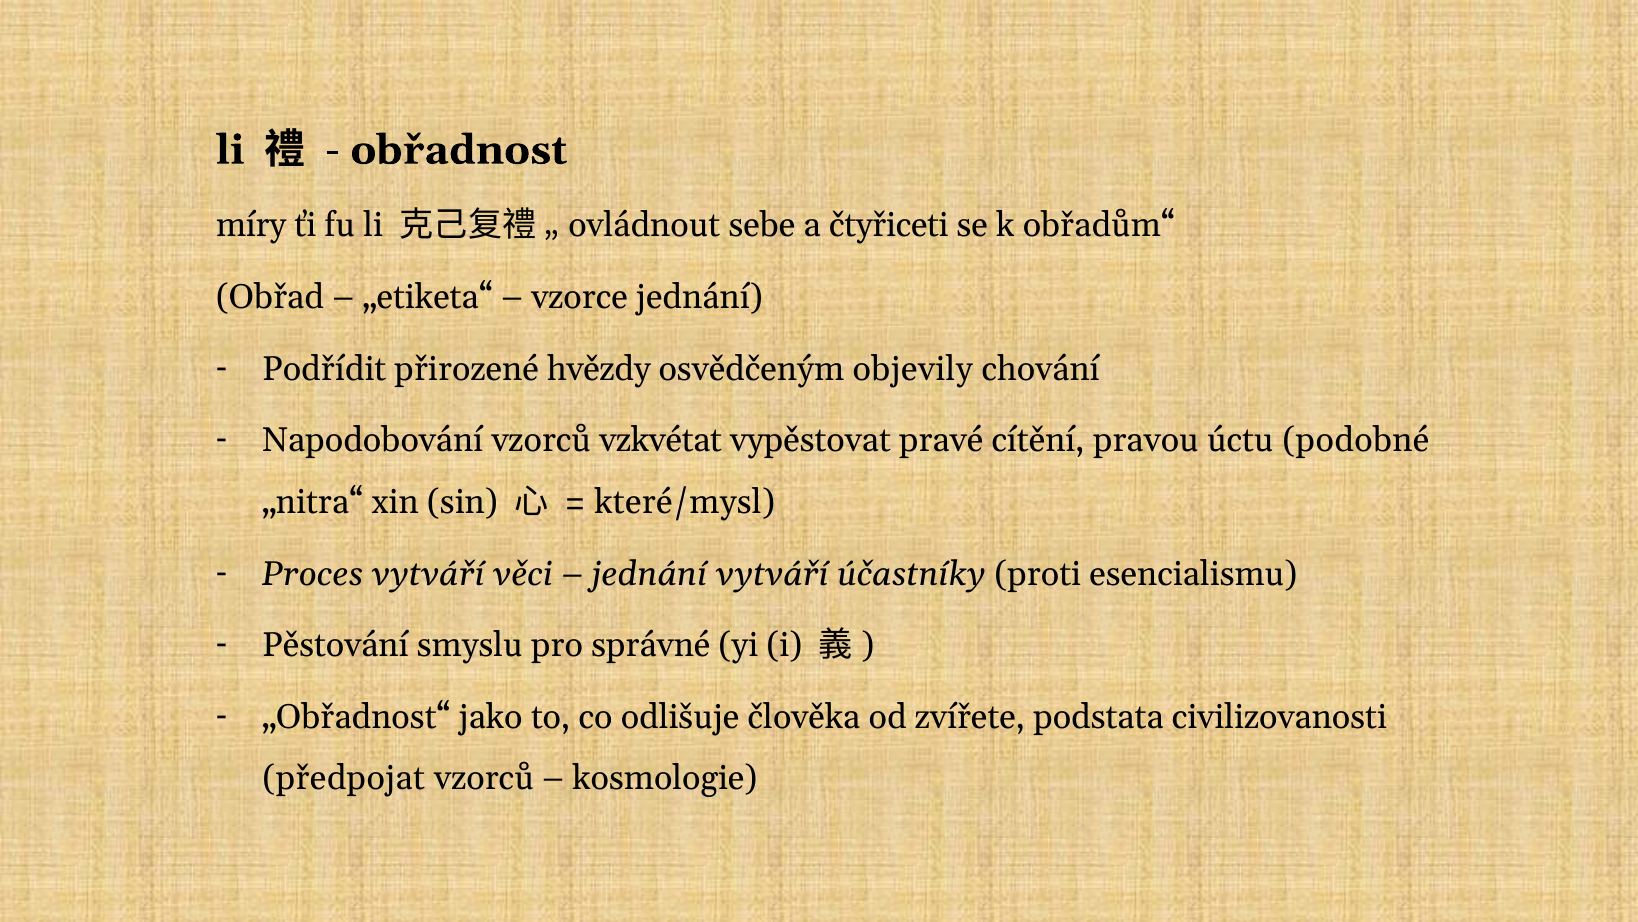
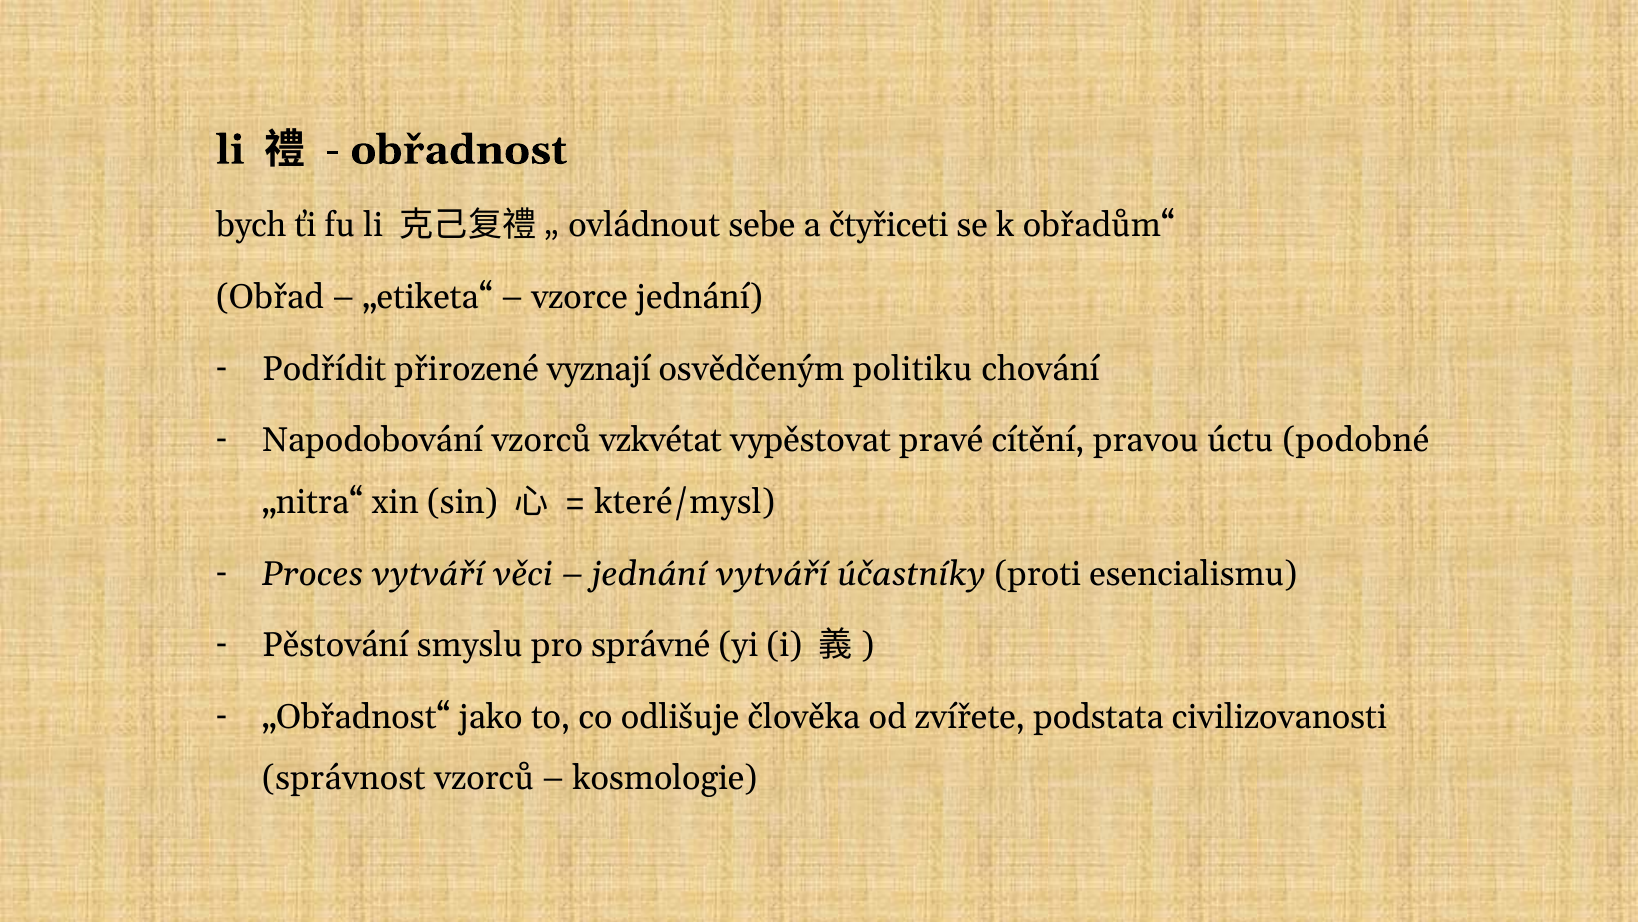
míry: míry -> bych (251, 225)
hvězdy: hvězdy -> vyznají (599, 369)
objevily: objevily -> politiku (913, 369)
předpojat: předpojat -> správnost (344, 778)
